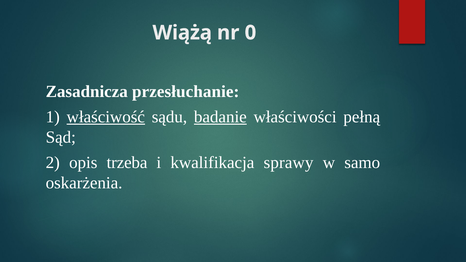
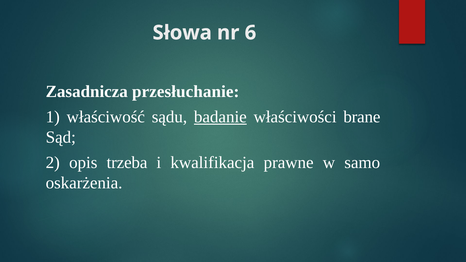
Wiążą: Wiążą -> Słowa (182, 33)
0: 0 -> 6 (250, 33)
właściwość underline: present -> none (106, 117)
pełną: pełną -> brane (362, 117)
sprawy: sprawy -> prawne (289, 163)
